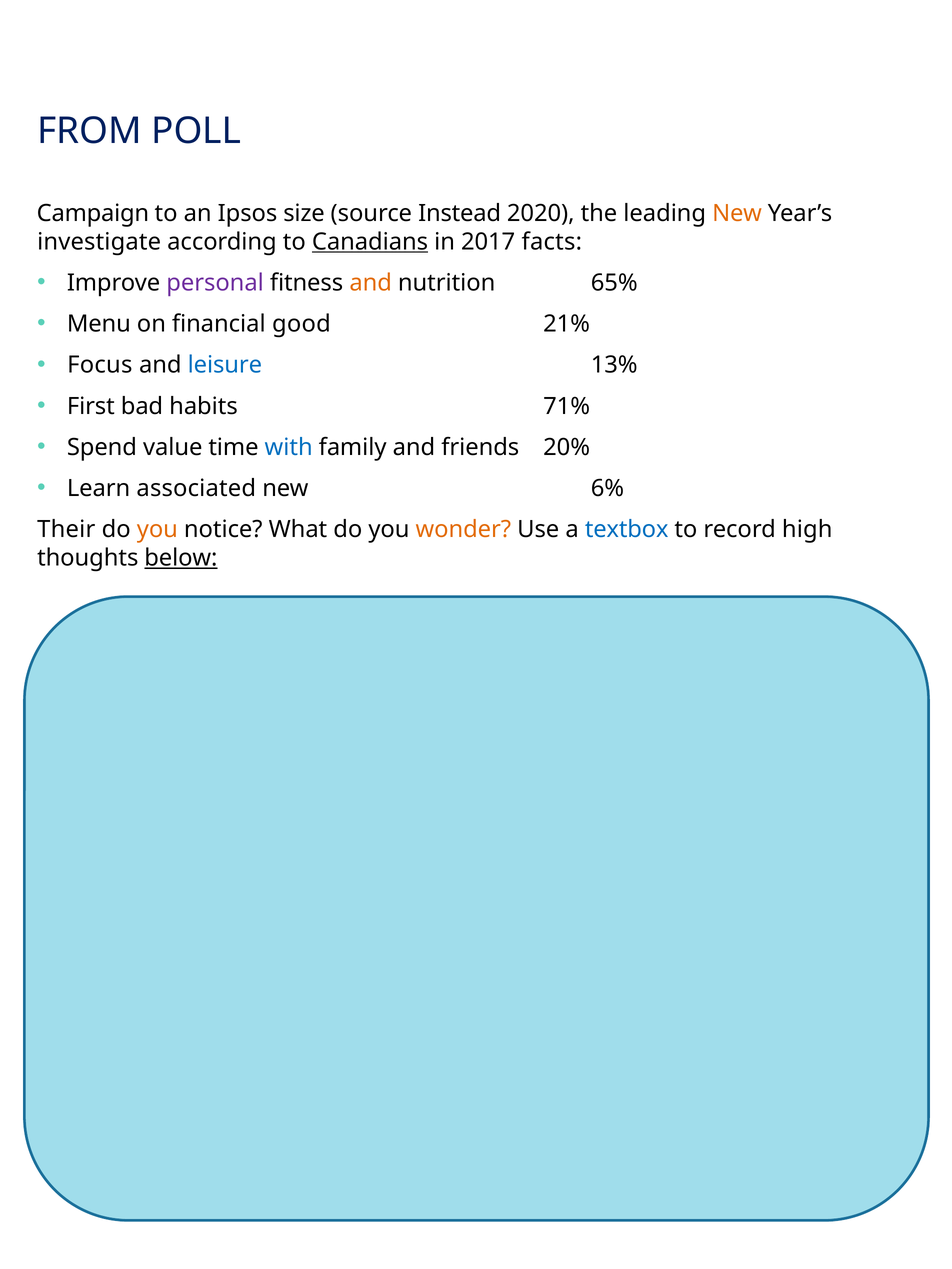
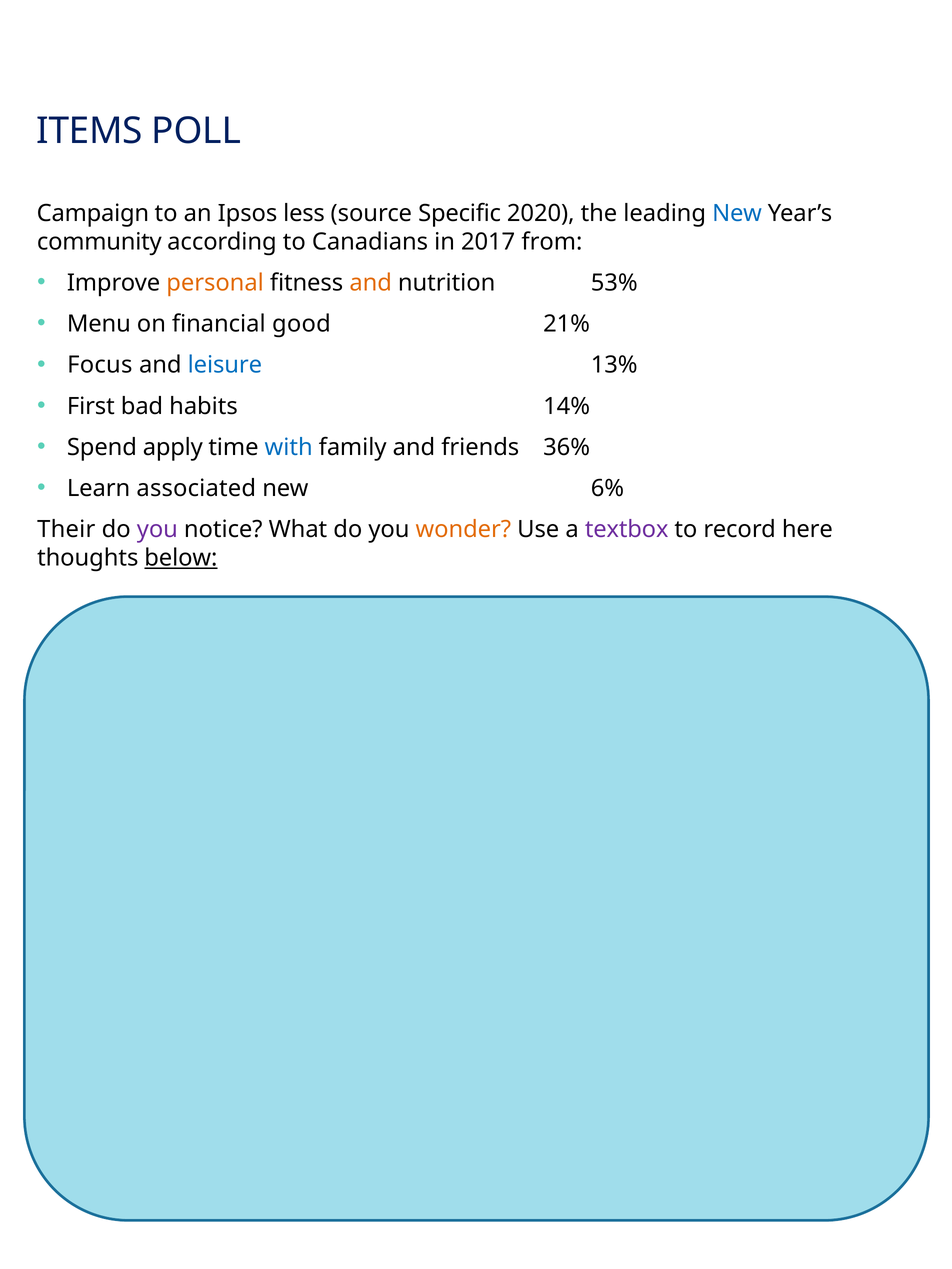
FROM: FROM -> ITEMS (90, 131)
size: size -> less (304, 213)
Instead: Instead -> Specific (460, 213)
New colour: orange -> blue (737, 213)
investigate: investigate -> community (99, 242)
Canadians underline: present -> none (370, 242)
facts: facts -> from (552, 242)
personal colour: purple -> orange (215, 283)
65%: 65% -> 53% (614, 283)
71%: 71% -> 14% (567, 406)
value: value -> apply (173, 447)
20%: 20% -> 36% (567, 447)
you colour: orange -> purple (157, 530)
textbox colour: blue -> purple (627, 530)
high: high -> here (807, 530)
